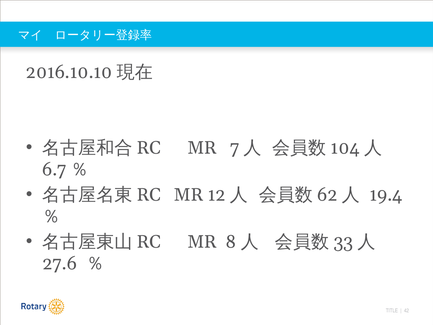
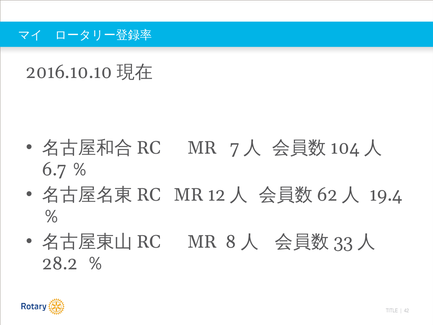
27.6: 27.6 -> 28.2 (60, 263)
